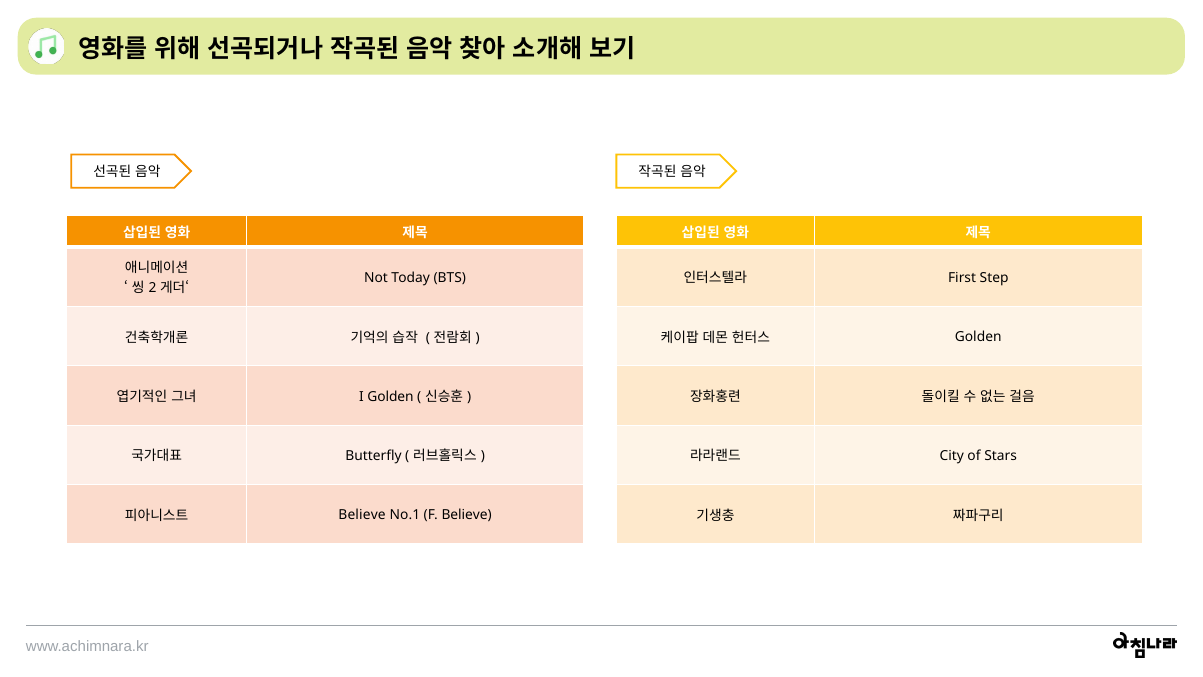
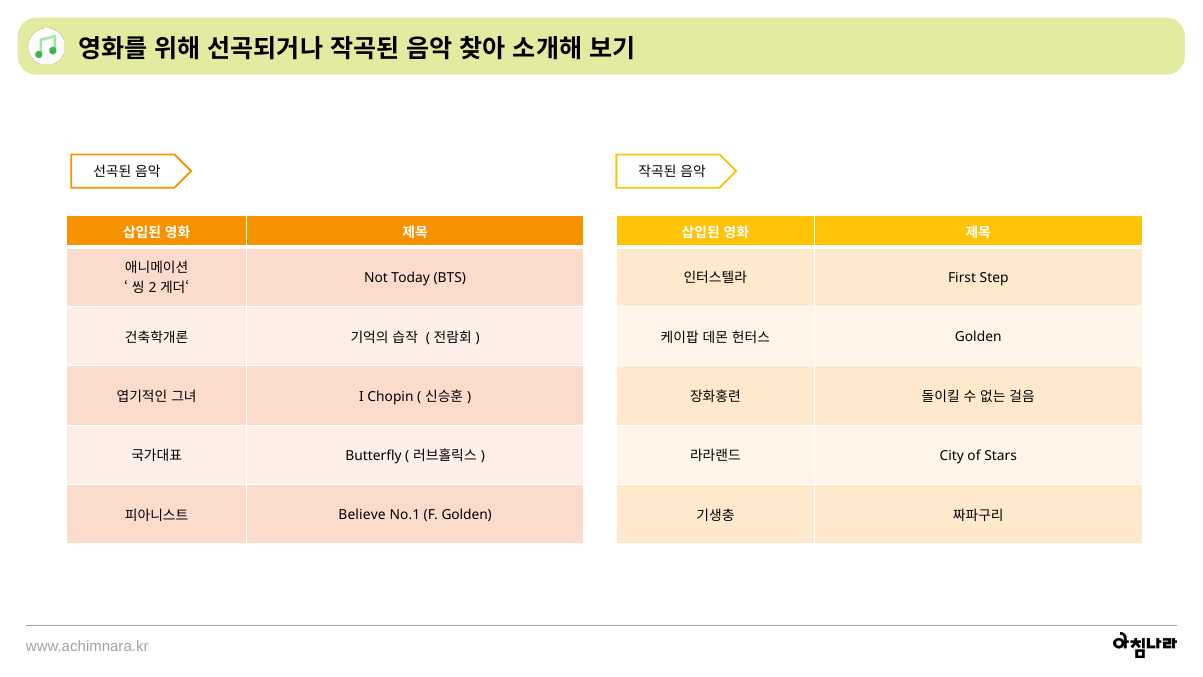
I Golden: Golden -> Chopin (390, 397)
F Believe: Believe -> Golden (467, 515)
